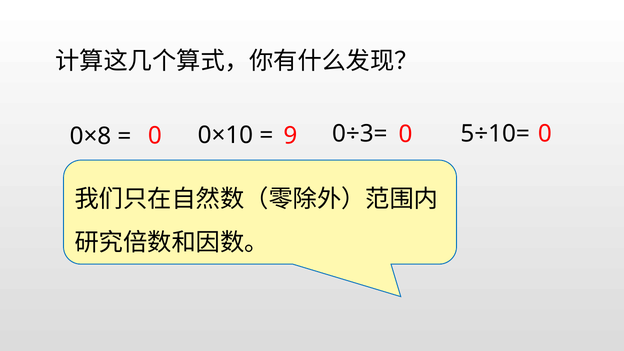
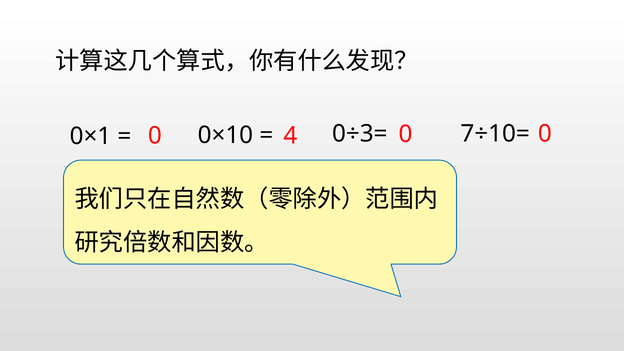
9: 9 -> 4 (290, 136)
0×8: 0×8 -> 0×1 (90, 136)
5÷10=: 5÷10= -> 7÷10= (495, 134)
